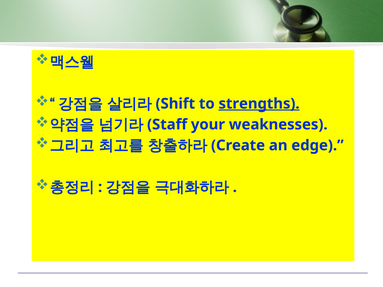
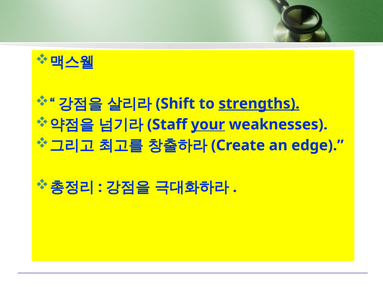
your underline: none -> present (208, 125)
